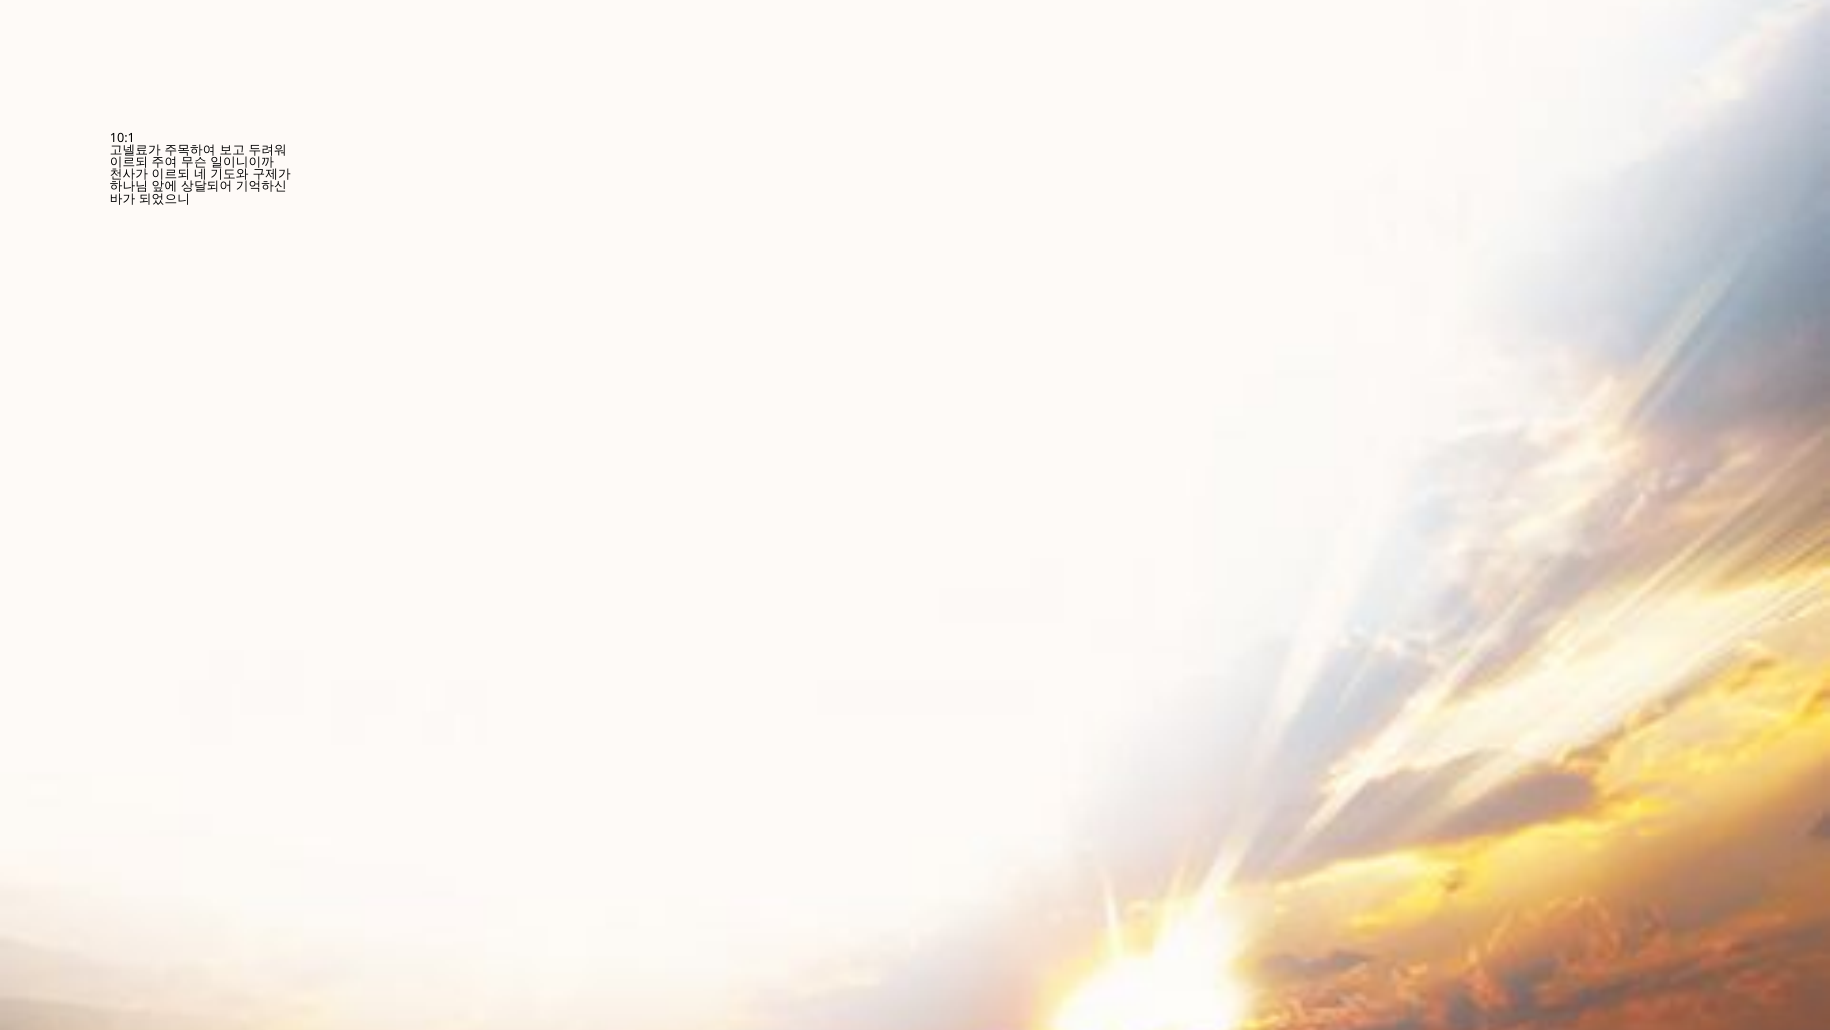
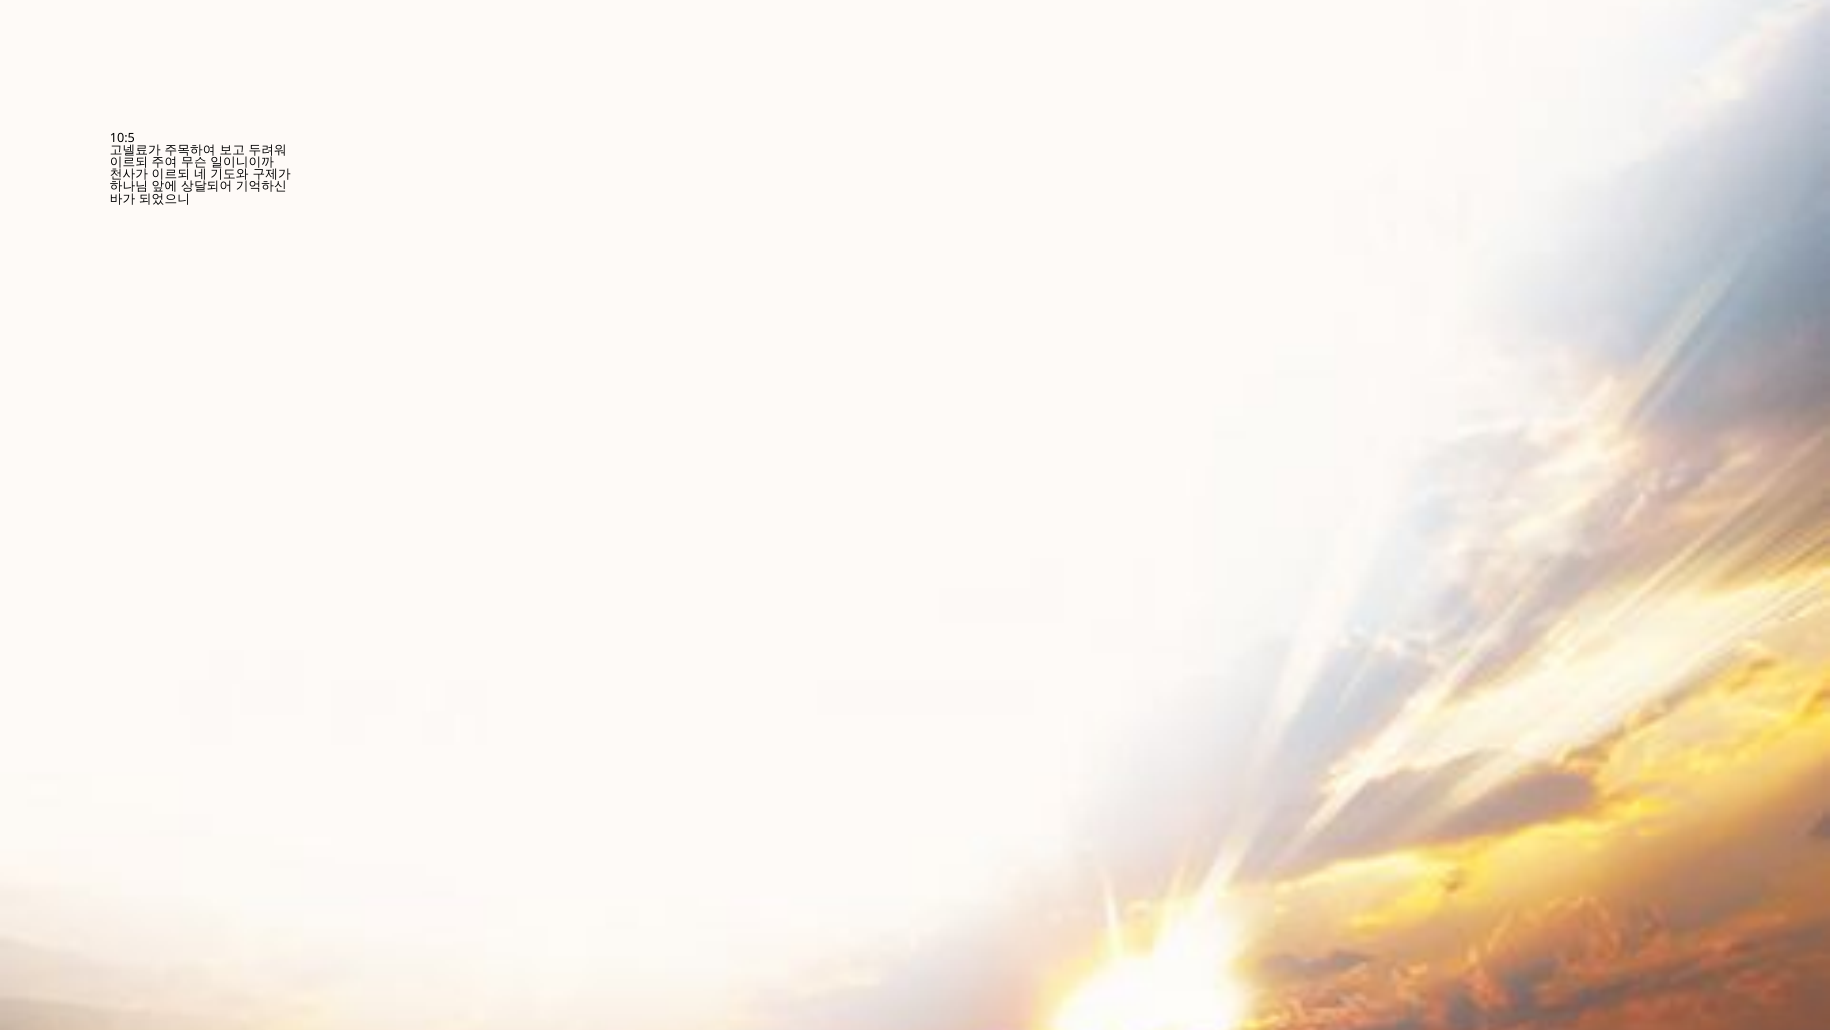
10:1: 10:1 -> 10:5 (122, 138)
